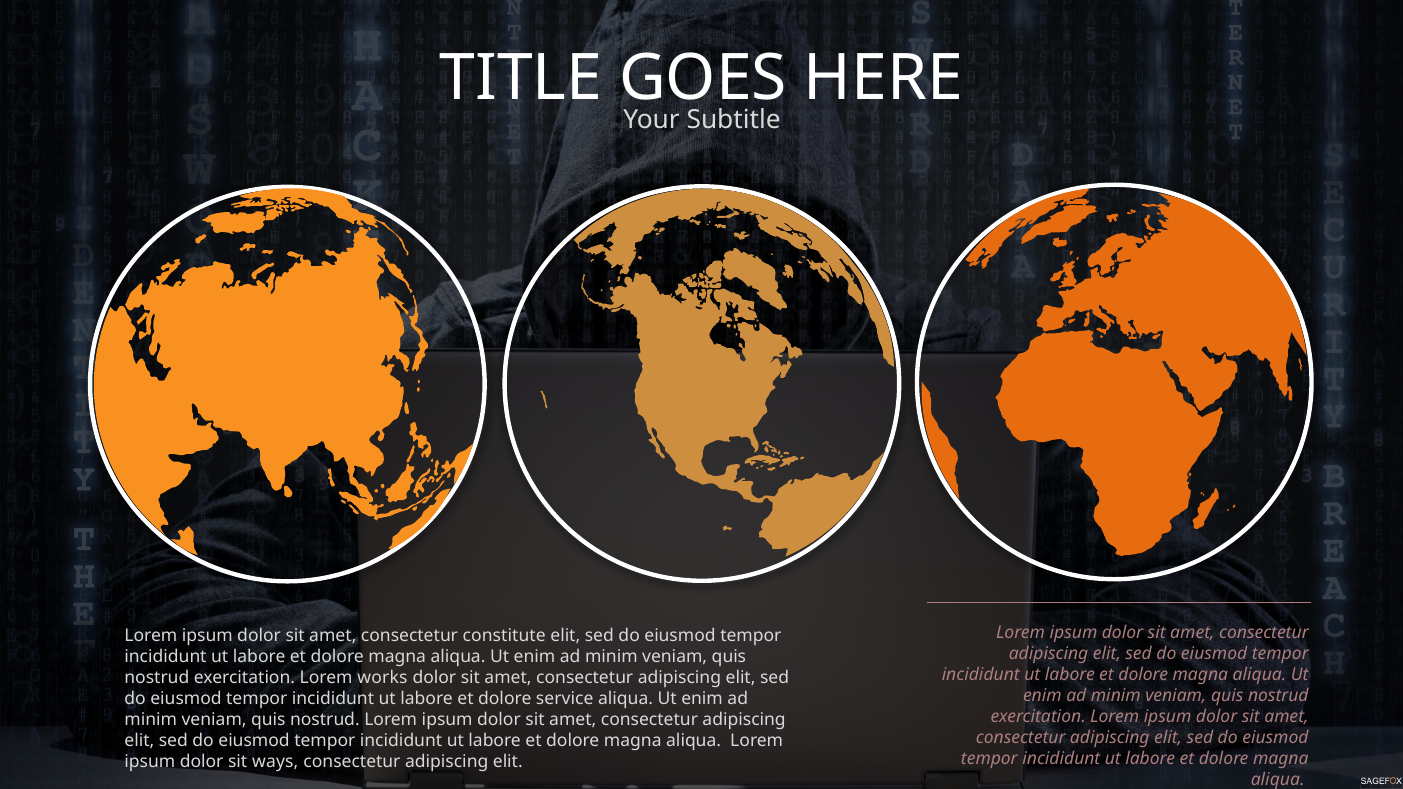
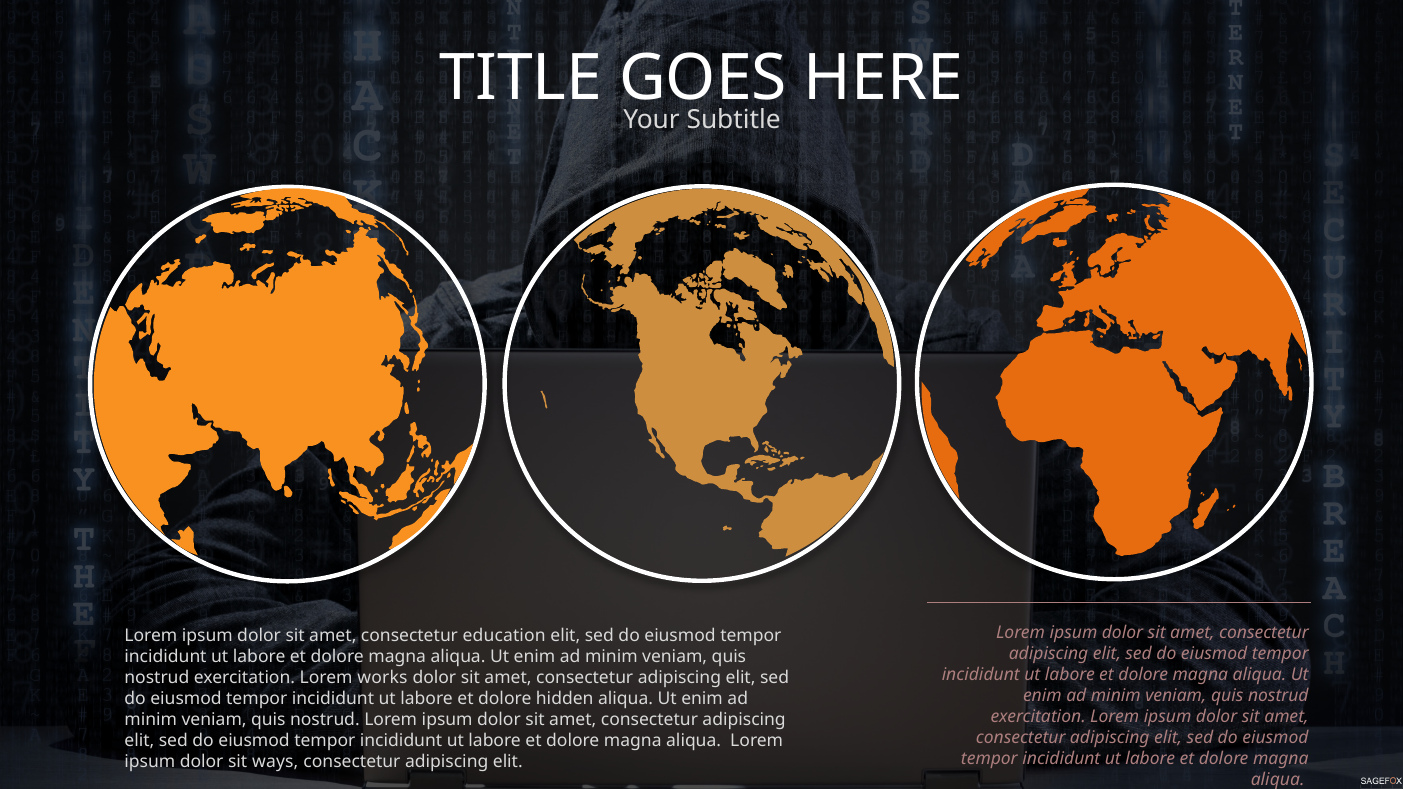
constitute: constitute -> education (504, 636)
service: service -> hidden (565, 699)
